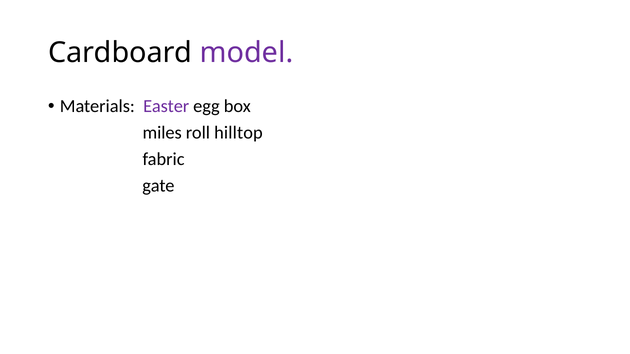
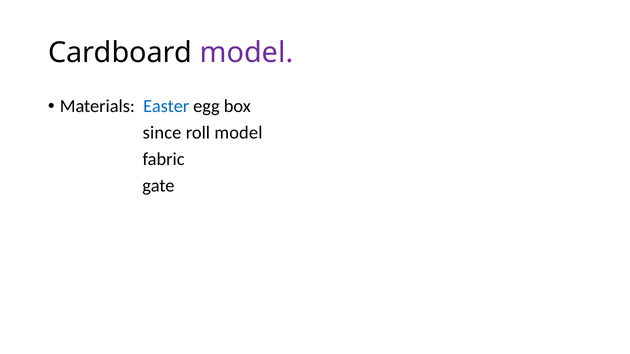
Easter colour: purple -> blue (166, 107)
miles: miles -> since (162, 133)
roll hilltop: hilltop -> model (238, 133)
